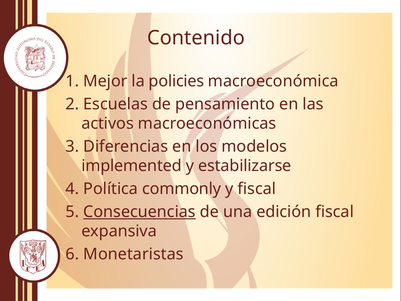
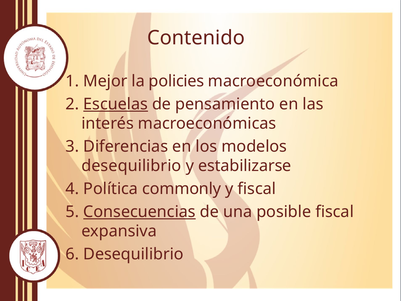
Escuelas underline: none -> present (116, 104)
activos: activos -> interés (108, 123)
implemented: implemented -> desequilibrio (131, 166)
edición: edición -> posible (284, 212)
6 Monetaristas: Monetaristas -> Desequilibrio (134, 254)
